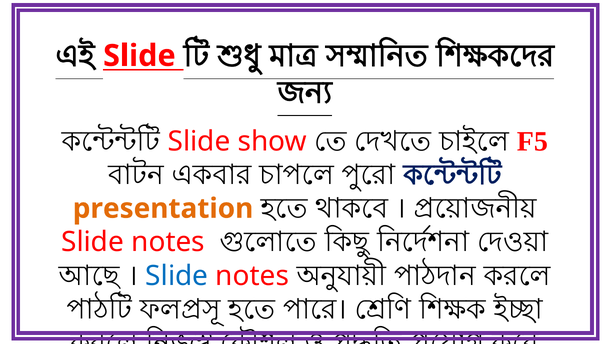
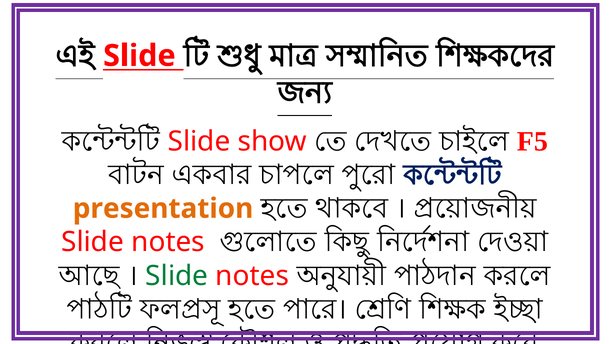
Slide colour: blue -> green (177, 276)
